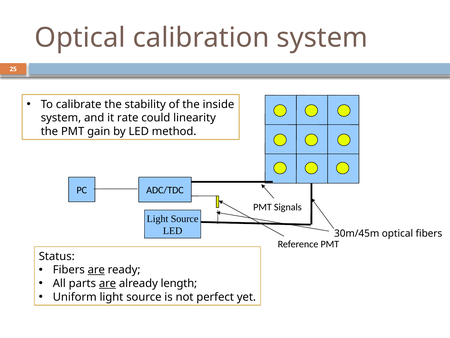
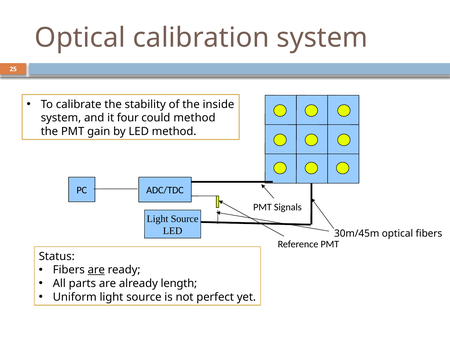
rate: rate -> four (128, 118)
could linearity: linearity -> method (195, 118)
are underline: present -> none (108, 283)
